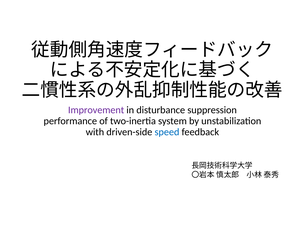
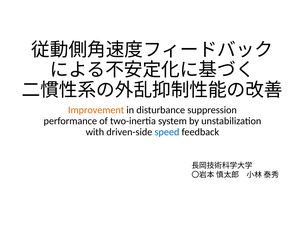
Improvement colour: purple -> orange (96, 110)
